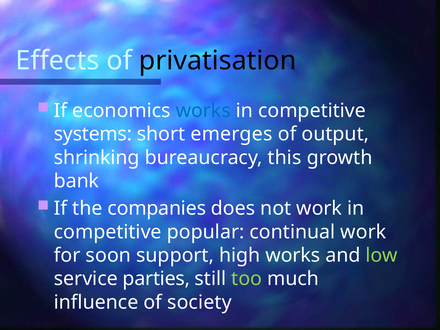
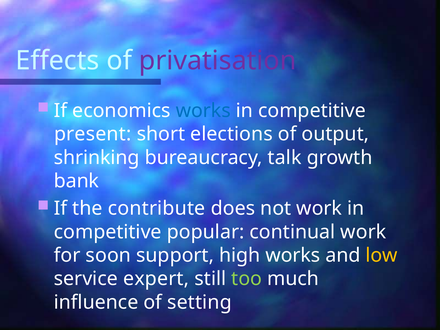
privatisation colour: black -> purple (218, 61)
systems: systems -> present (93, 134)
emerges: emerges -> elections (232, 134)
this: this -> talk (285, 158)
companies: companies -> contribute (157, 208)
low colour: light green -> yellow (382, 255)
parties: parties -> expert (156, 279)
society: society -> setting (199, 302)
